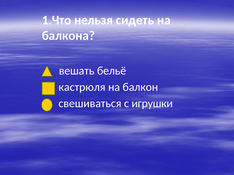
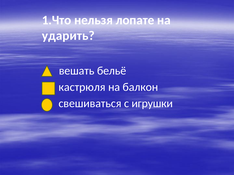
сидеть: сидеть -> лопате (135, 20)
балкона: балкона -> ударить (68, 36)
